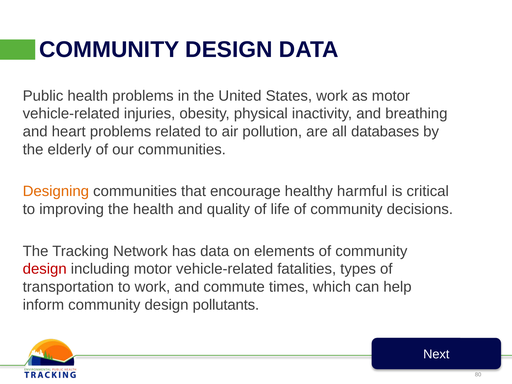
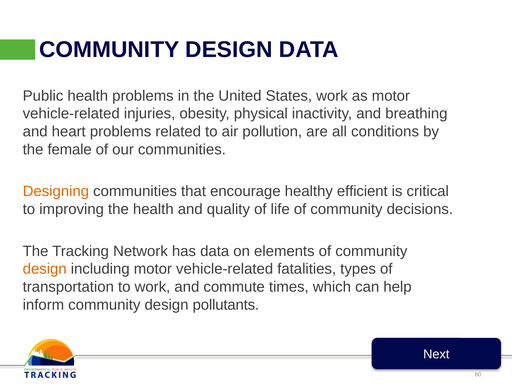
databases: databases -> conditions (385, 132)
elderly: elderly -> female (70, 150)
harmful: harmful -> efficient (362, 191)
design colour: red -> orange (45, 269)
